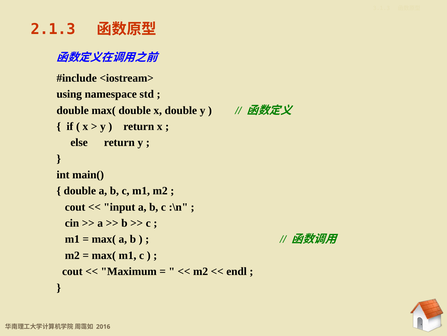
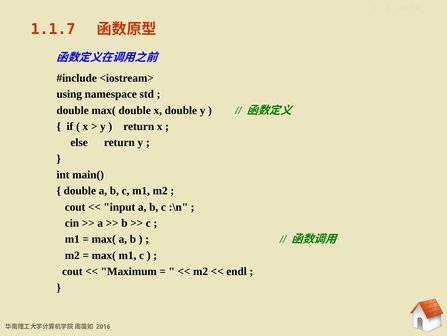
2.1.3: 2.1.3 -> 1.1.7 (53, 29)
